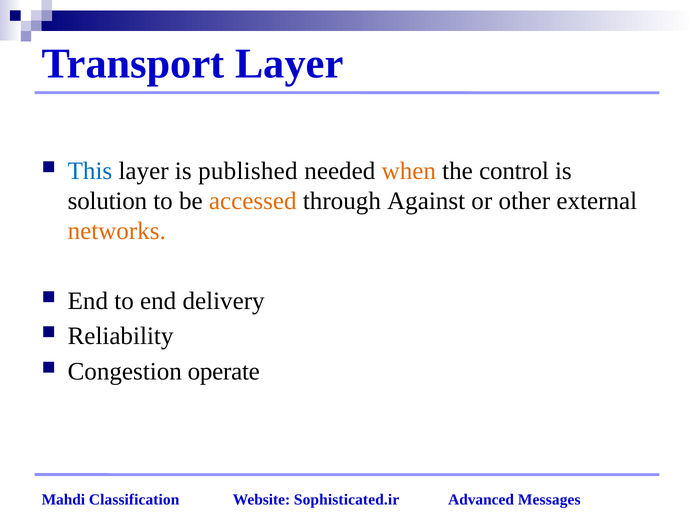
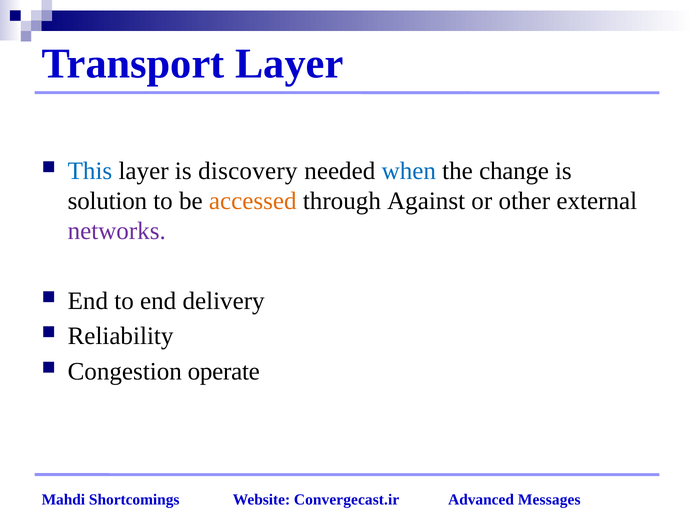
published: published -> discovery (248, 171)
when colour: orange -> blue (409, 171)
control: control -> change (514, 171)
networks colour: orange -> purple (117, 231)
Classification: Classification -> Shortcomings (134, 499)
Sophisticated.ir: Sophisticated.ir -> Convergecast.ir (347, 499)
